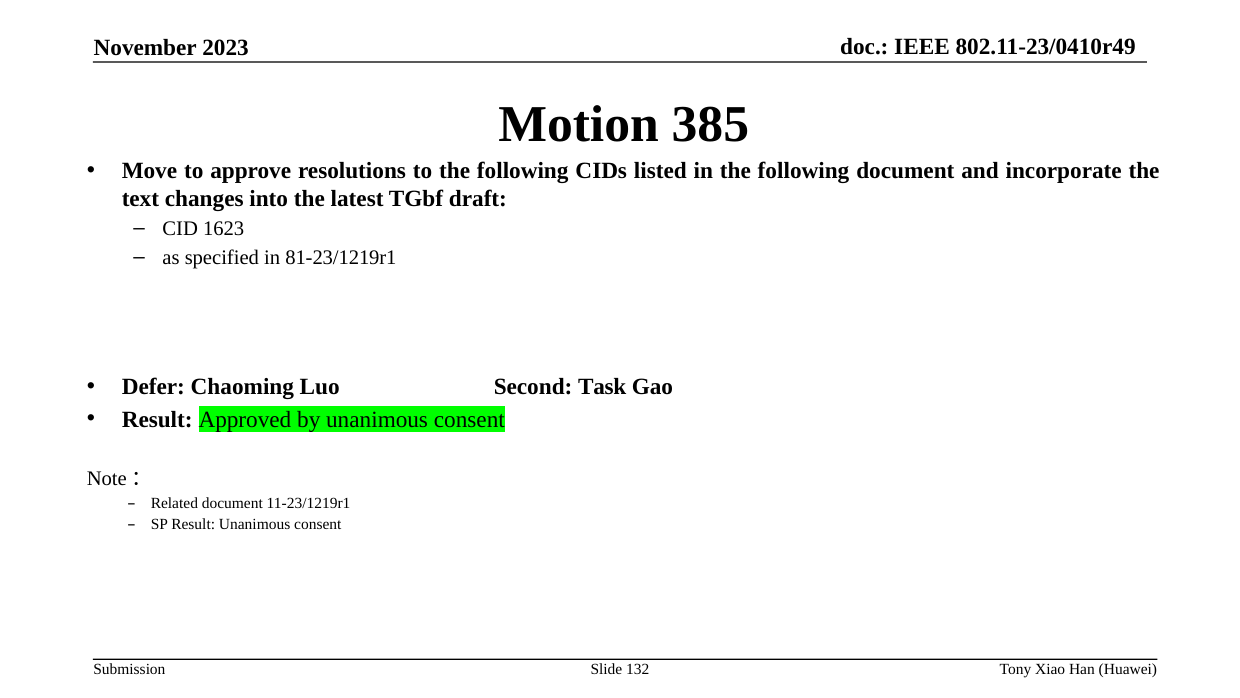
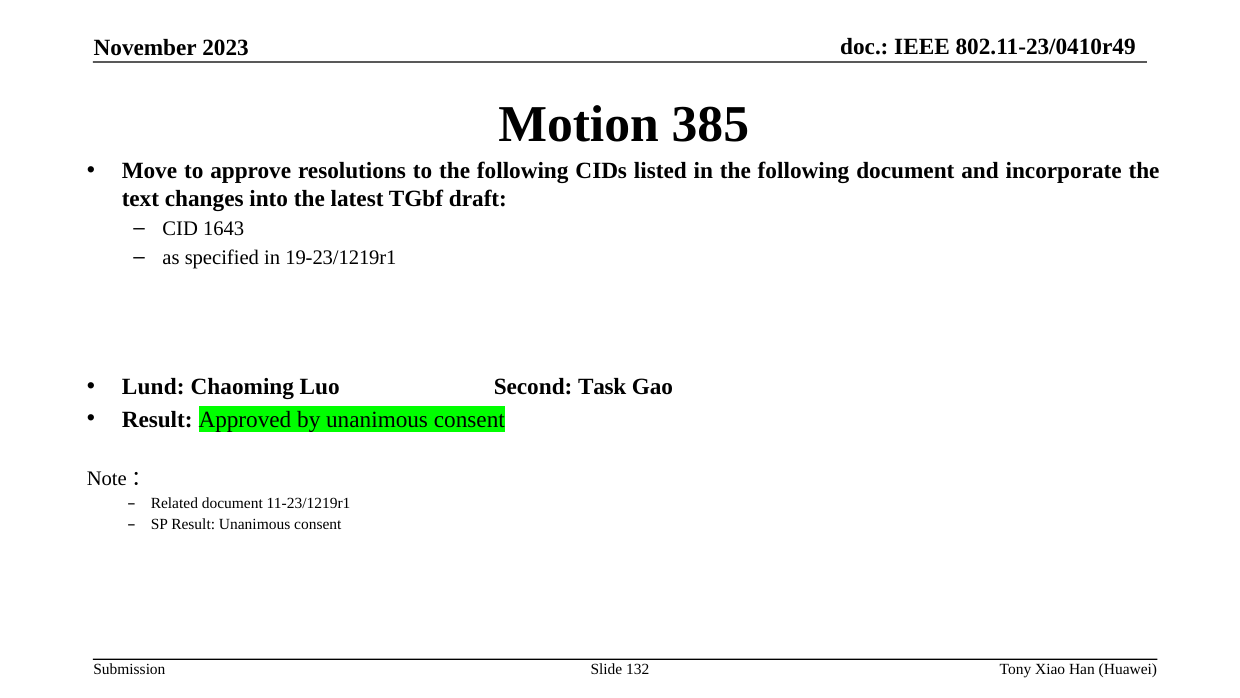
1623: 1623 -> 1643 (224, 229)
81-23/1219r1: 81-23/1219r1 -> 19-23/1219r1 (341, 258)
Defer: Defer -> Lund (153, 387)
